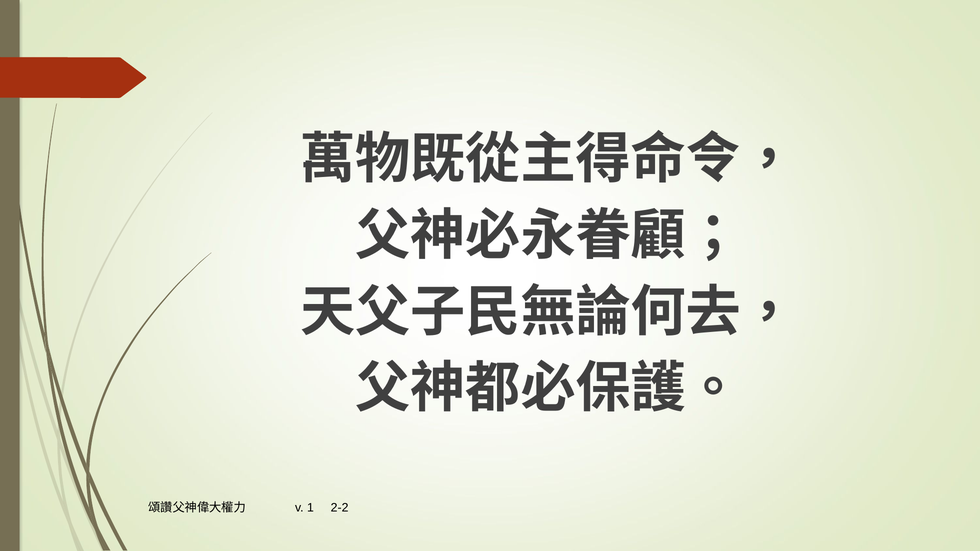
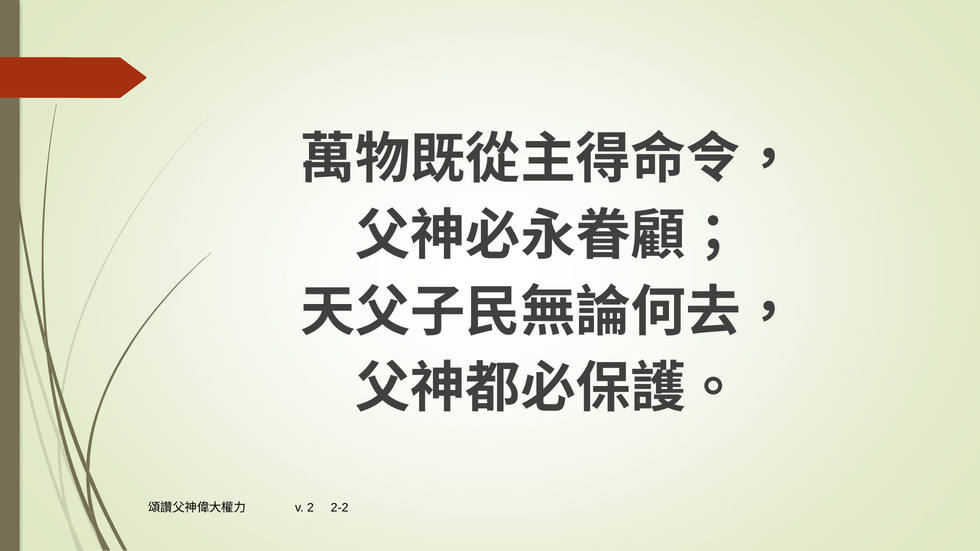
1: 1 -> 2 (310, 508)
